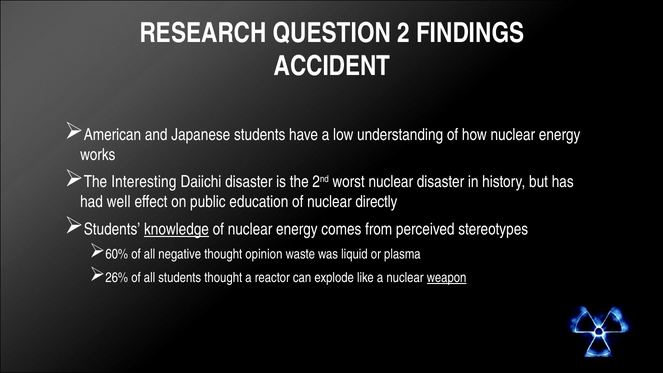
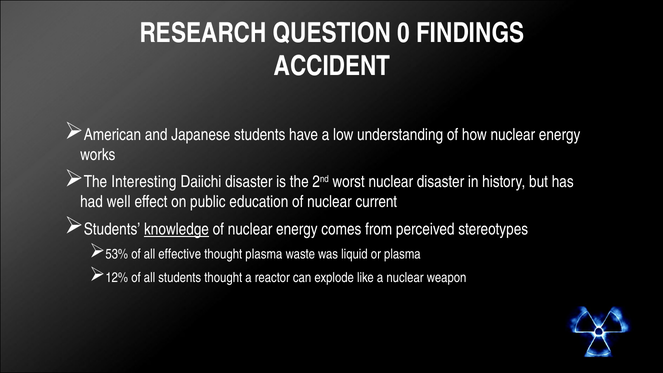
2: 2 -> 0 (404, 33)
directly: directly -> current (376, 202)
60%: 60% -> 53% (117, 254)
negative: negative -> effective (180, 254)
thought opinion: opinion -> plasma (264, 254)
26%: 26% -> 12% (117, 278)
weapon underline: present -> none (447, 278)
